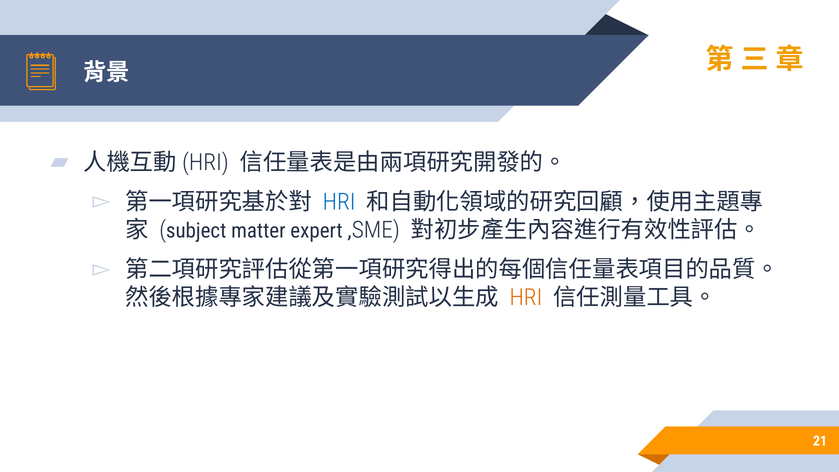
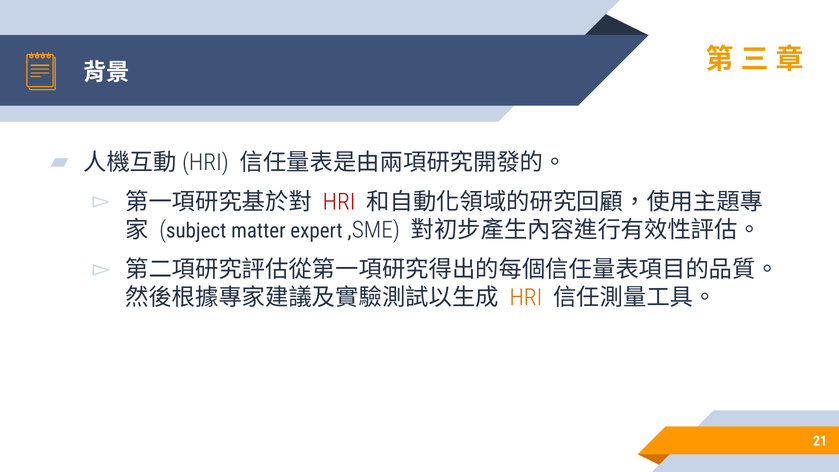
HRI colour: blue -> red (339, 202)
